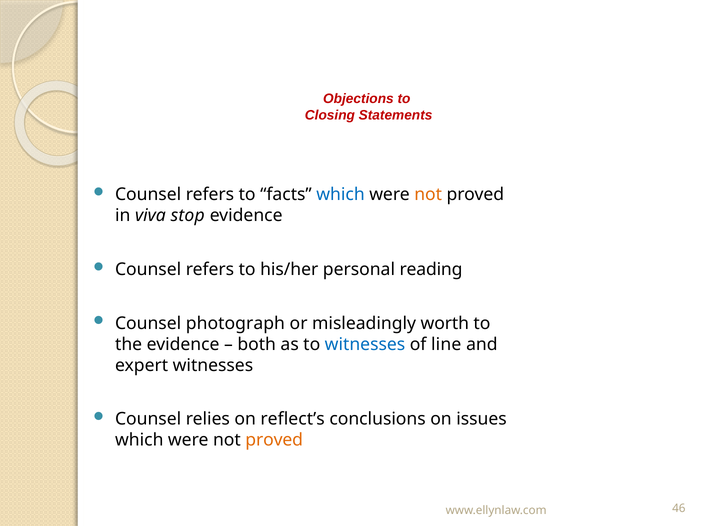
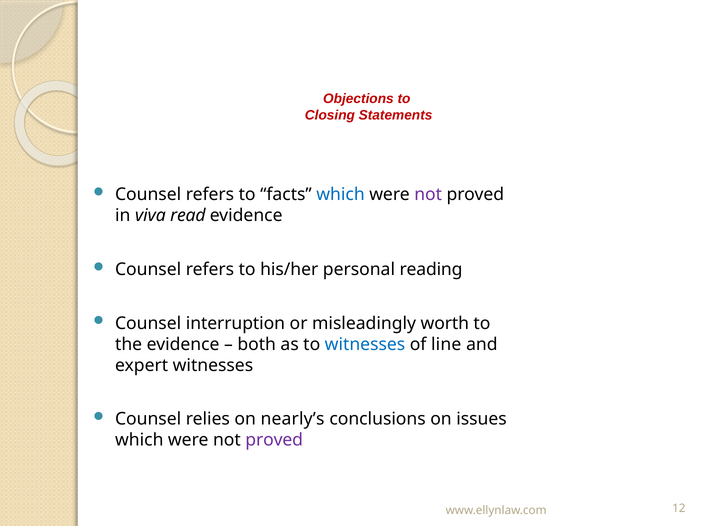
not colour: orange -> purple (428, 195)
stop: stop -> read (188, 216)
photograph: photograph -> interruption (235, 324)
reflect’s: reflect’s -> nearly’s (293, 420)
proved colour: orange -> purple (274, 441)
46: 46 -> 12 (679, 509)
